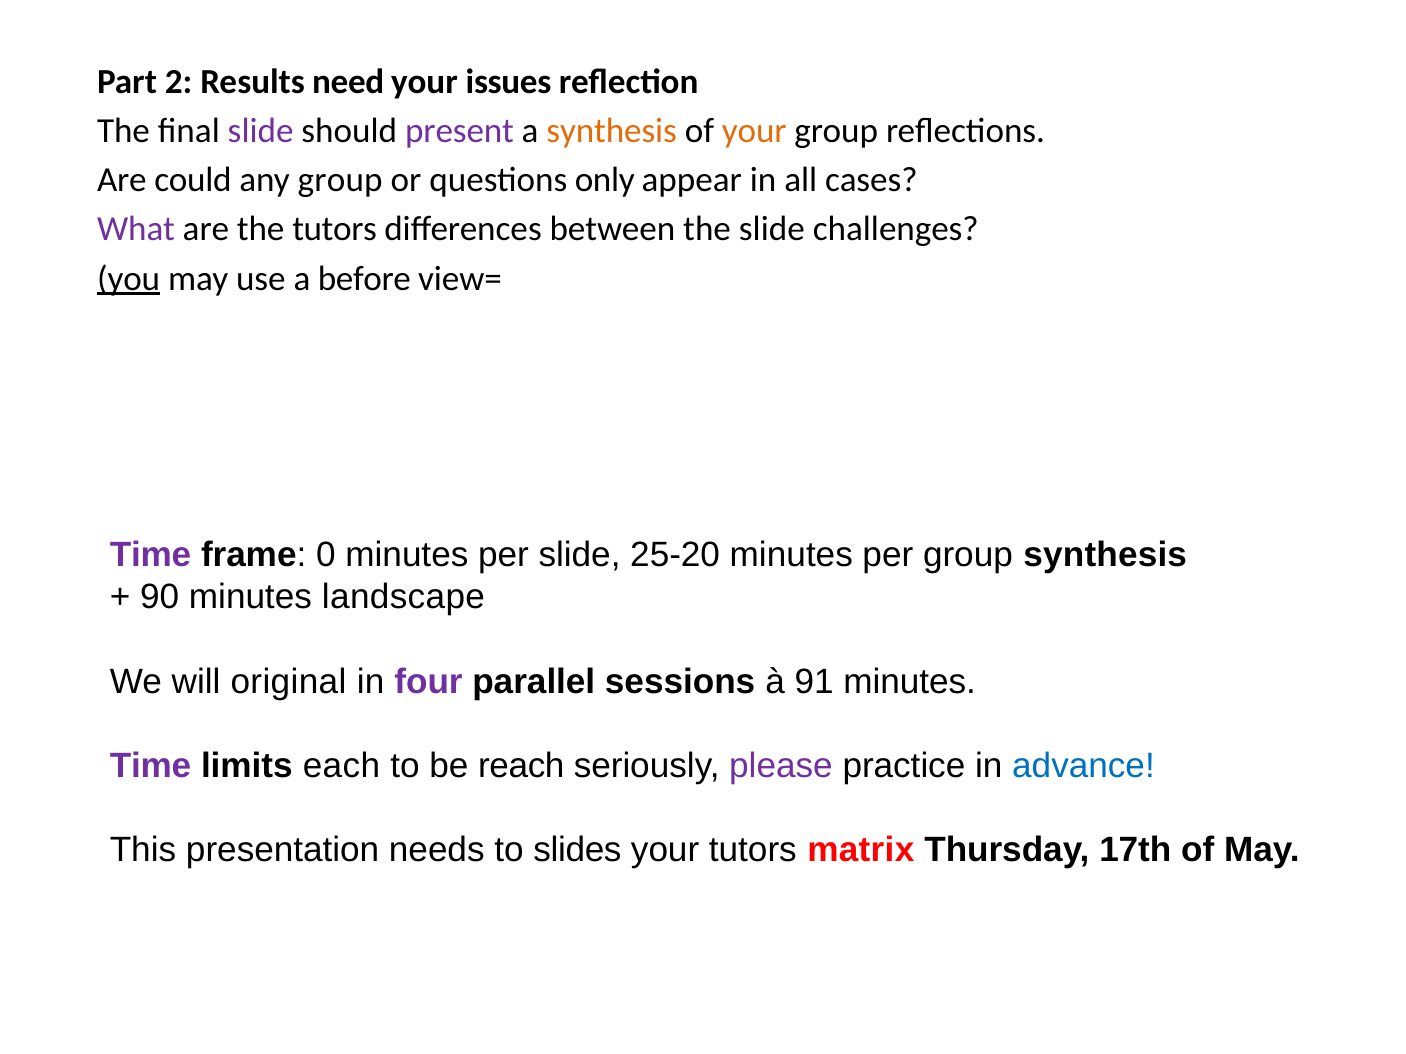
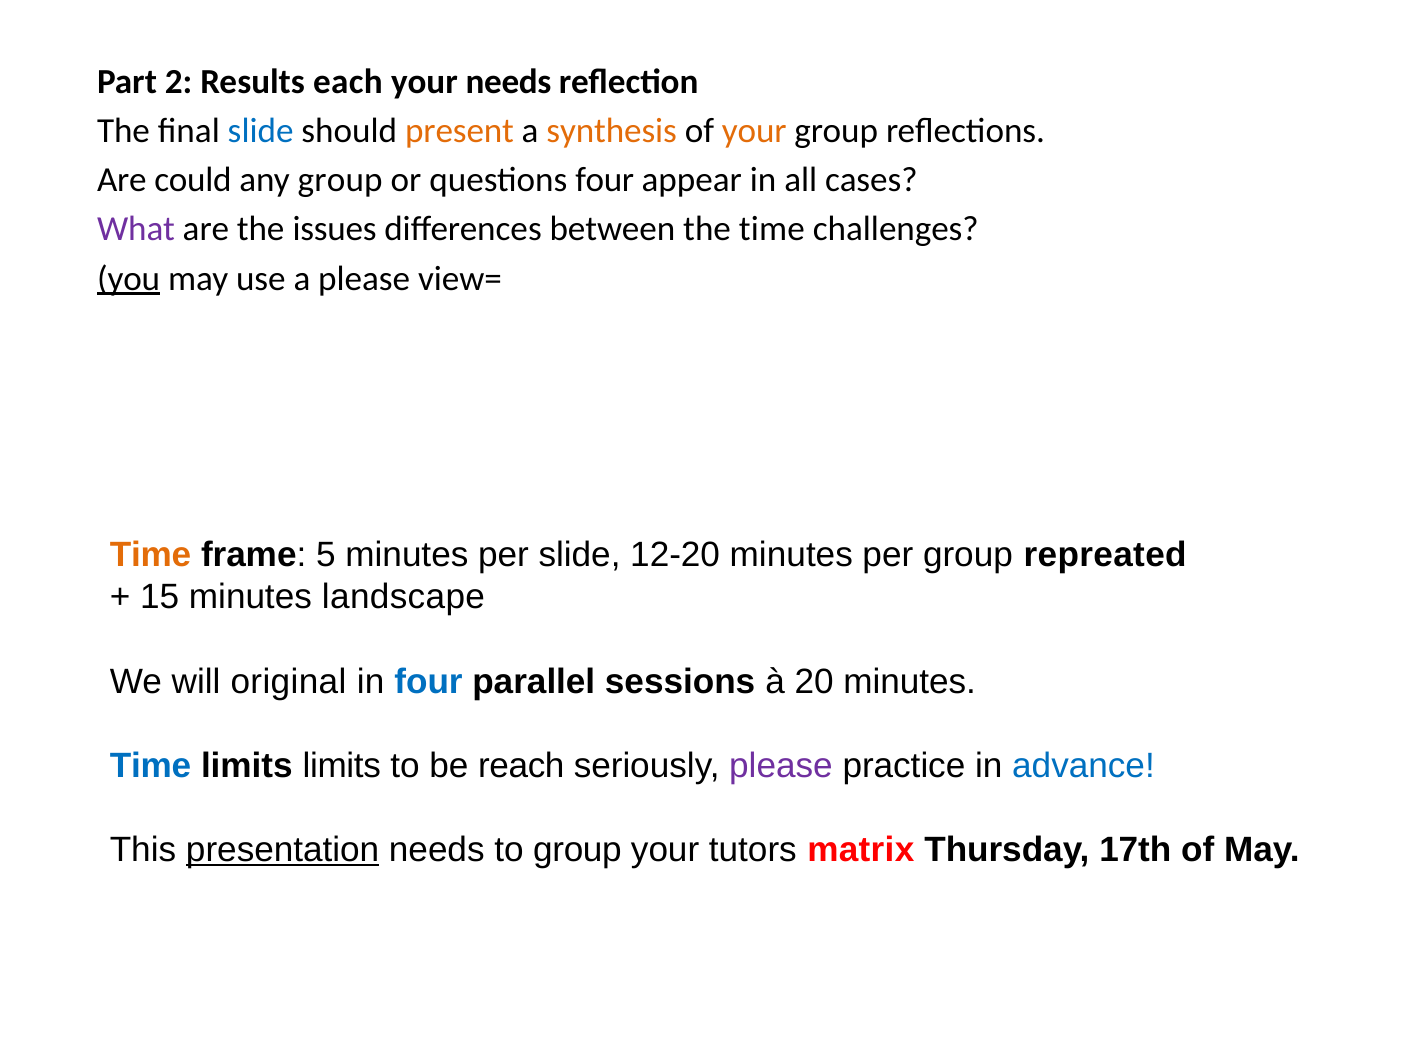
need: need -> each (348, 82)
your issues: issues -> needs (509, 82)
slide colour: purple -> blue (261, 131)
present colour: purple -> orange (460, 131)
questions only: only -> four (605, 180)
the tutors: tutors -> issues (335, 229)
the slide: slide -> time (772, 229)
a before: before -> please (364, 279)
Time colour: purple -> orange (151, 555)
0: 0 -> 5 (326, 555)
25-20: 25-20 -> 12-20 (675, 555)
group synthesis: synthesis -> repreated (1105, 555)
90: 90 -> 15 (160, 598)
four colour: purple -> blue (429, 682)
91: 91 -> 20 (814, 682)
Time colour: purple -> blue (151, 766)
limits each: each -> limits (342, 766)
presentation underline: none -> present (283, 851)
to slides: slides -> group (577, 851)
